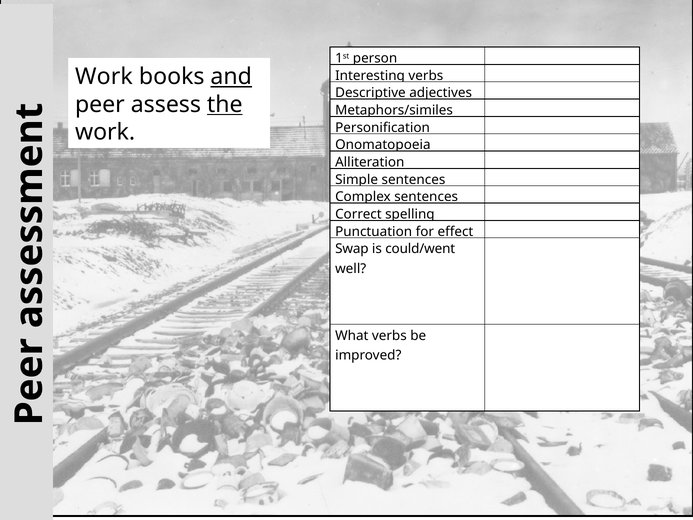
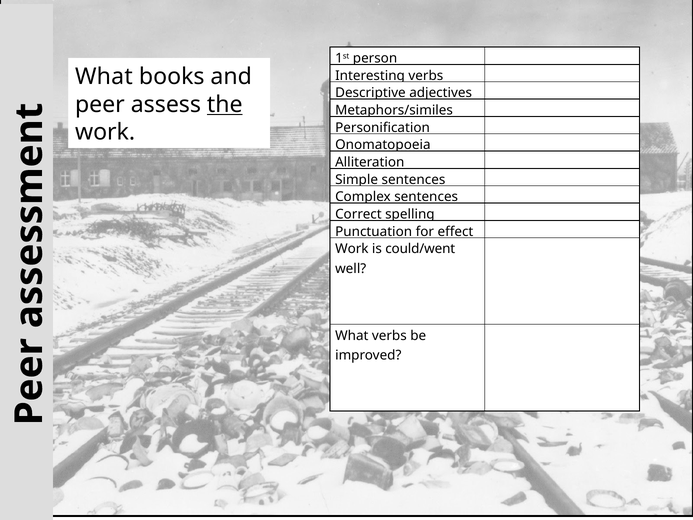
Work: Work -> What (104, 77)
and underline: present -> none (231, 77)
Swap: Swap -> Work (352, 249)
